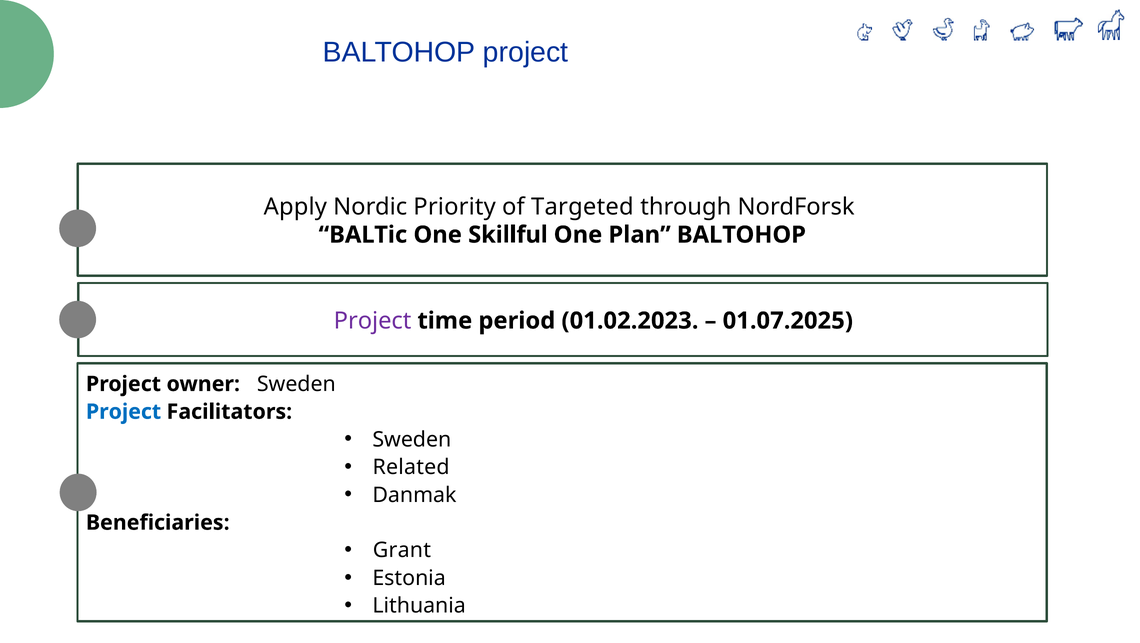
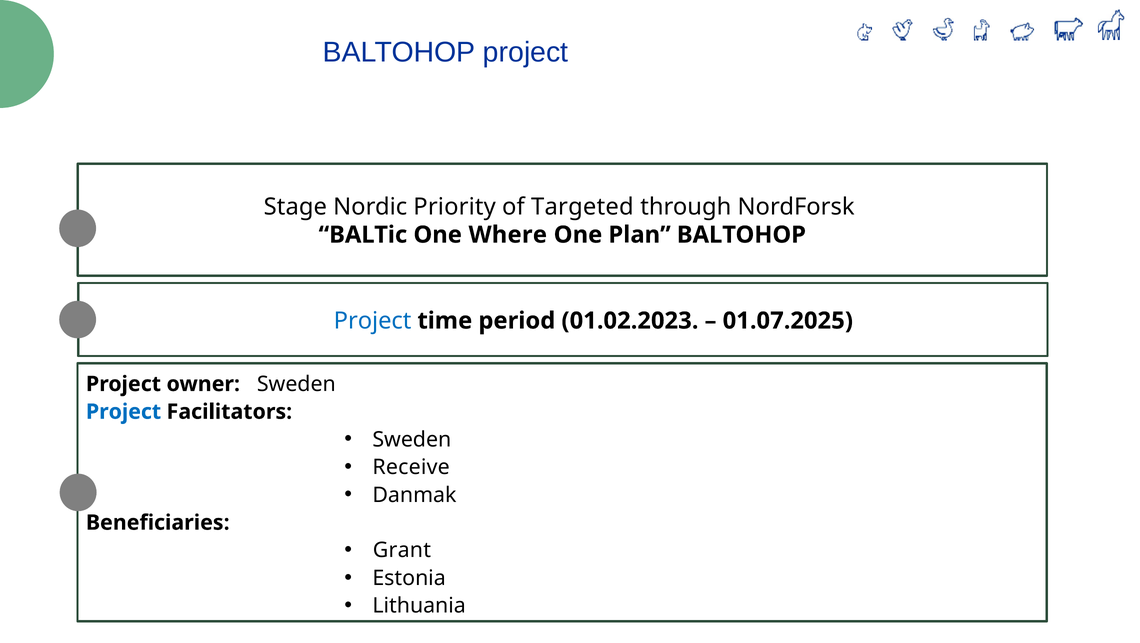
Apply: Apply -> Stage (295, 207)
Skillful: Skillful -> Where (508, 235)
Project colour: purple -> blue (373, 320)
Related: Related -> Receive (411, 467)
